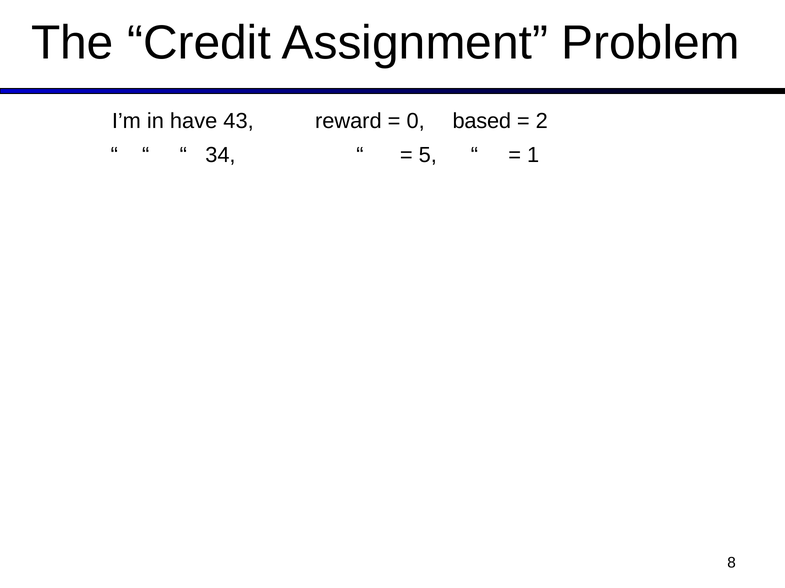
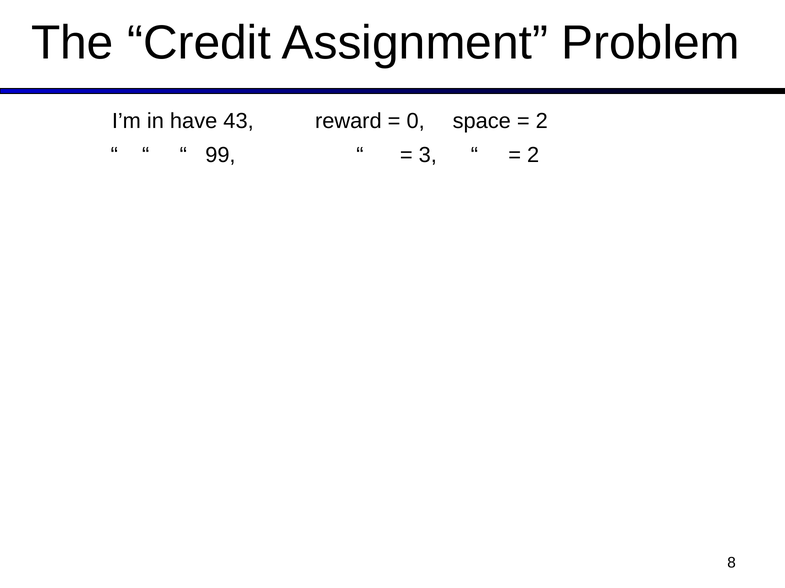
based: based -> space (482, 121)
34: 34 -> 99 (220, 155)
5: 5 -> 3 (428, 155)
1: 1 -> 2 (533, 155)
